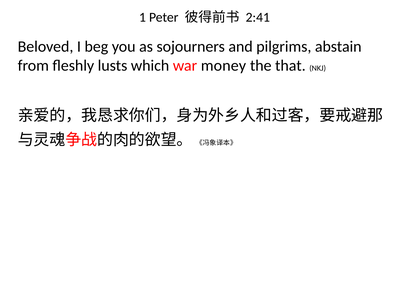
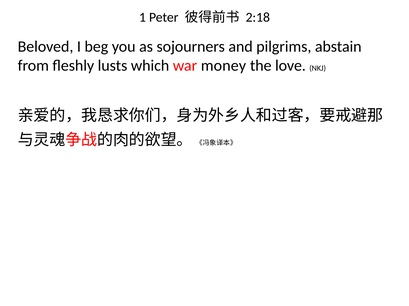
2:41: 2:41 -> 2:18 (258, 17)
that: that -> love (290, 66)
